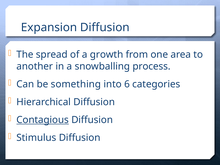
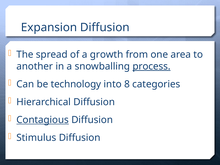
process underline: none -> present (152, 66)
something: something -> technology (76, 84)
6: 6 -> 8 (127, 84)
